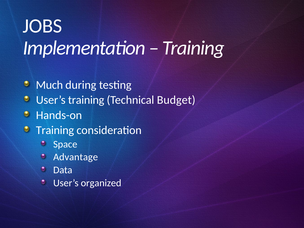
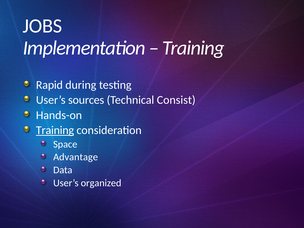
Much: Much -> Rapid (49, 85)
User’s training: training -> sources (86, 100)
Budget: Budget -> Consist (176, 100)
Training underline: none -> present (55, 130)
